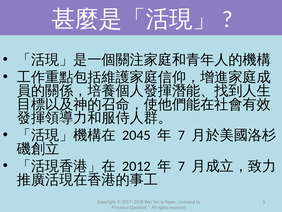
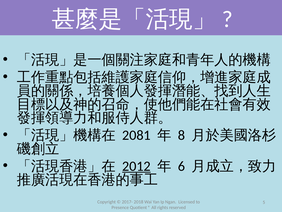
2045: 2045 -> 2081 (136, 135)
7: 7 -> 8 (181, 135)
2012 underline: none -> present (136, 166)
7: 7 -> 6 (181, 166)
